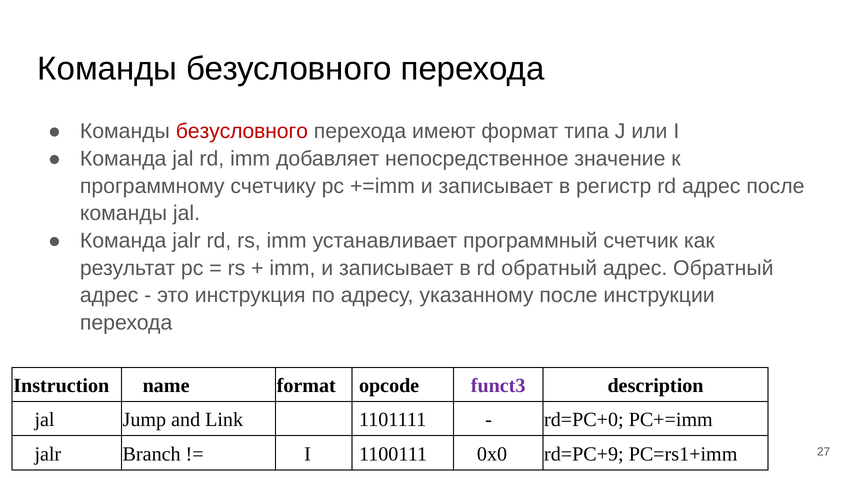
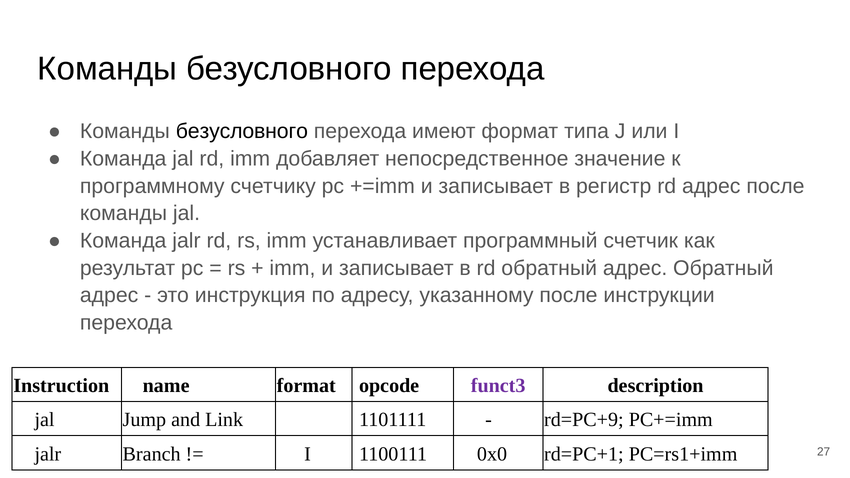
безусловного colour: red -> black (242, 131)
rd=PC+0: rd=PC+0 -> rd=PC+9 (584, 420)
rd=PC+9: rd=PC+9 -> rd=PC+1 (584, 454)
